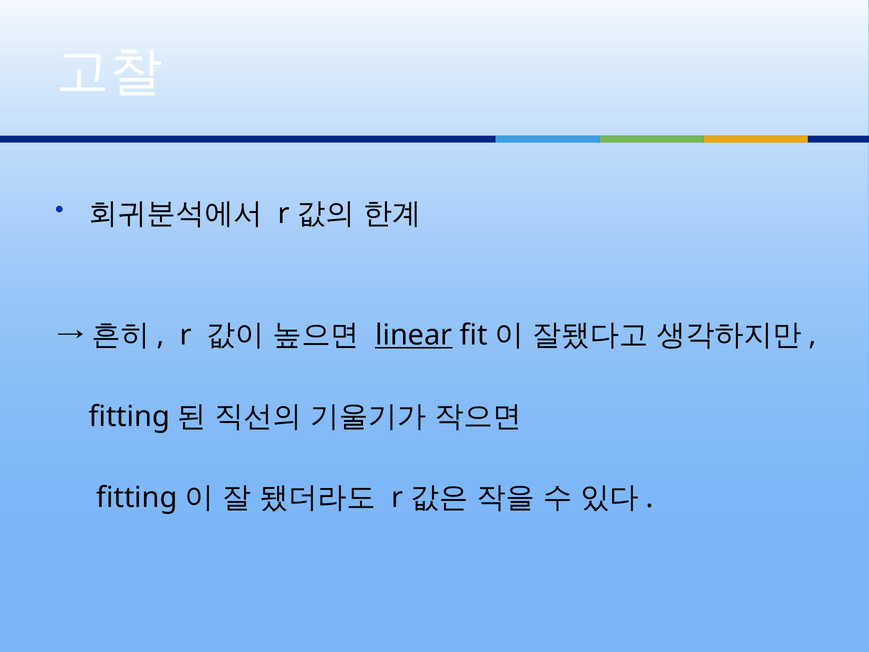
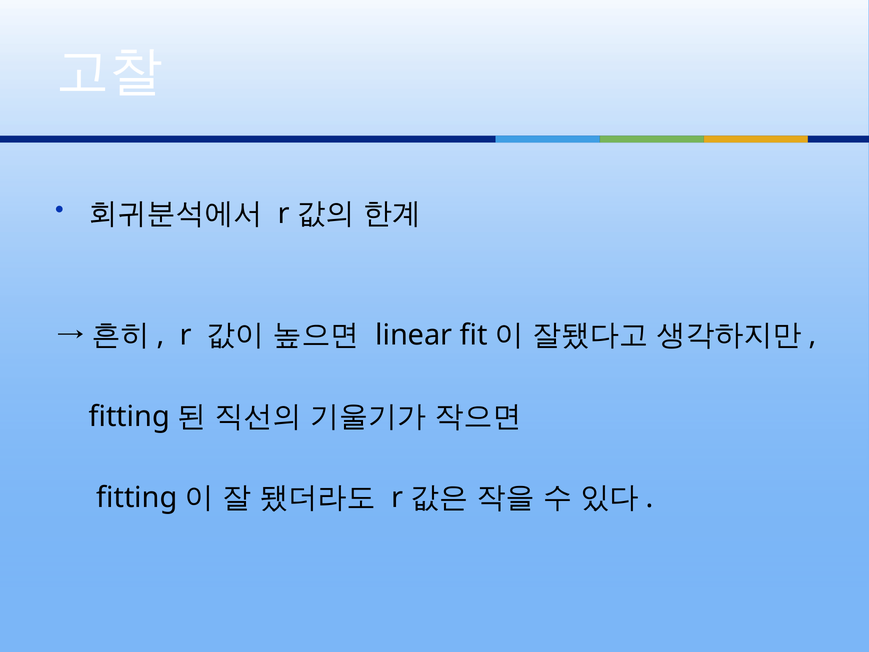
linear underline: present -> none (414, 335)
